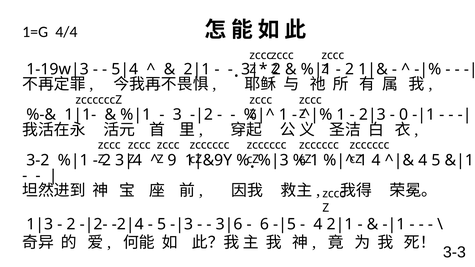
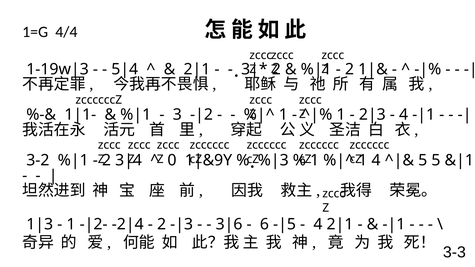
0: 0 -> 4 (404, 115)
9: 9 -> 0 (172, 160)
4: 4 -> 5 (423, 160)
2: 2 -> 1 (71, 224)
5: 5 -> 2 (162, 224)
